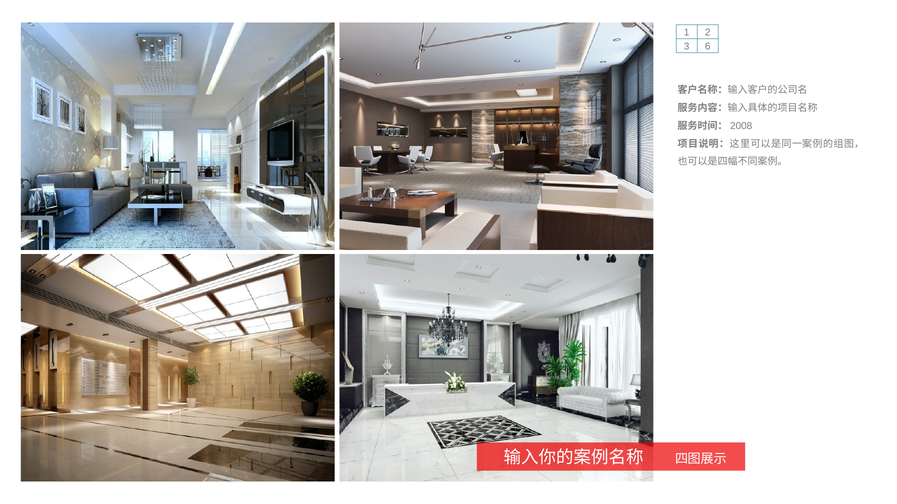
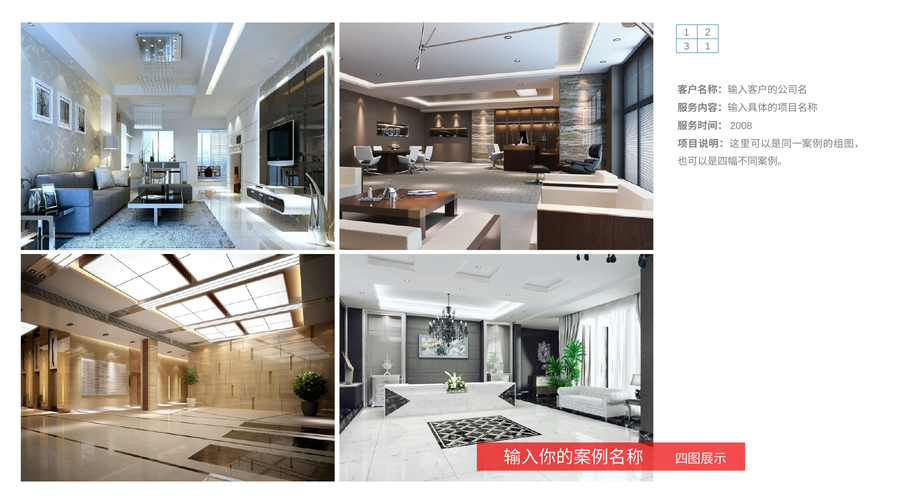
3 6: 6 -> 1 (708, 47)
